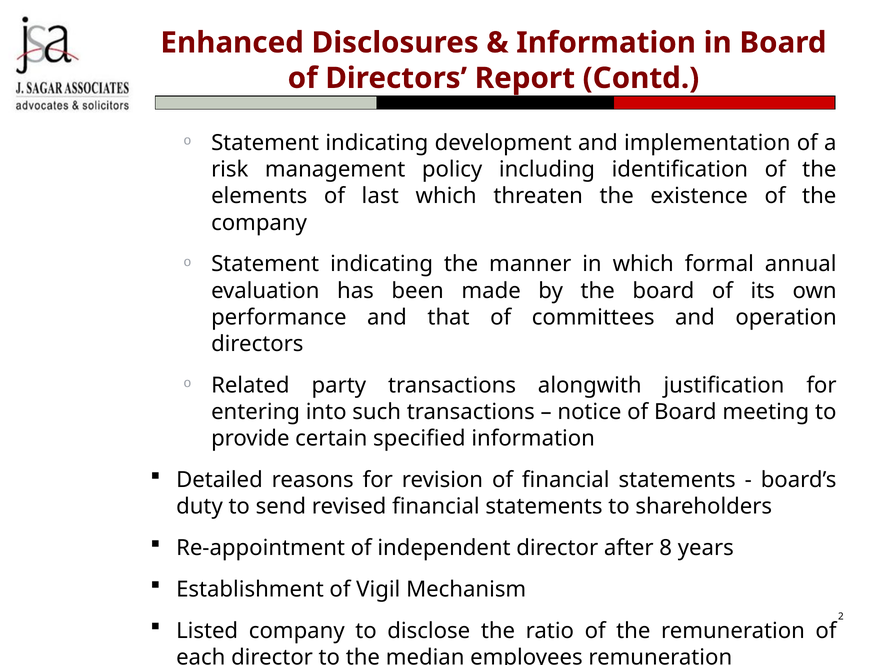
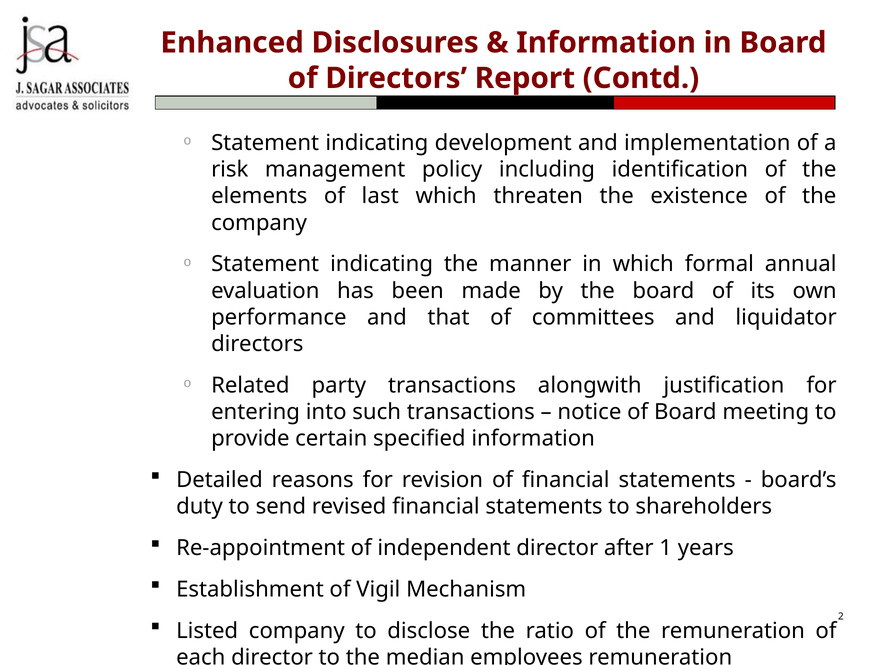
operation: operation -> liquidator (786, 317)
8: 8 -> 1 (666, 548)
